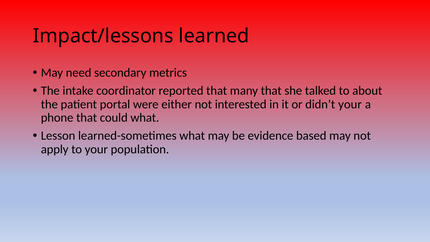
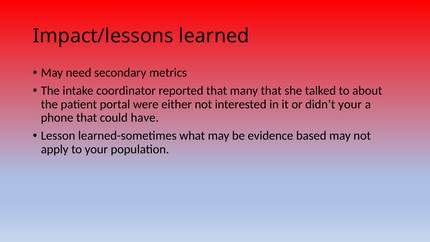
could what: what -> have (145, 118)
